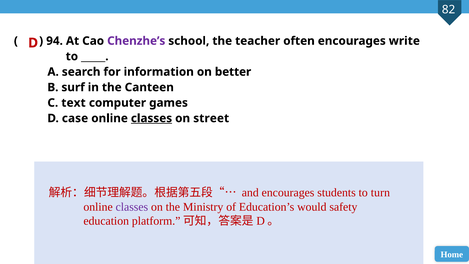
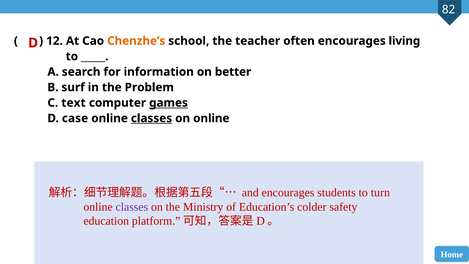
94: 94 -> 12 (55, 41)
Chenzhe’s colour: purple -> orange (136, 41)
write: write -> living (404, 41)
Canteen: Canteen -> Problem (149, 87)
games underline: none -> present (168, 103)
on street: street -> online (211, 118)
would: would -> colder (312, 207)
